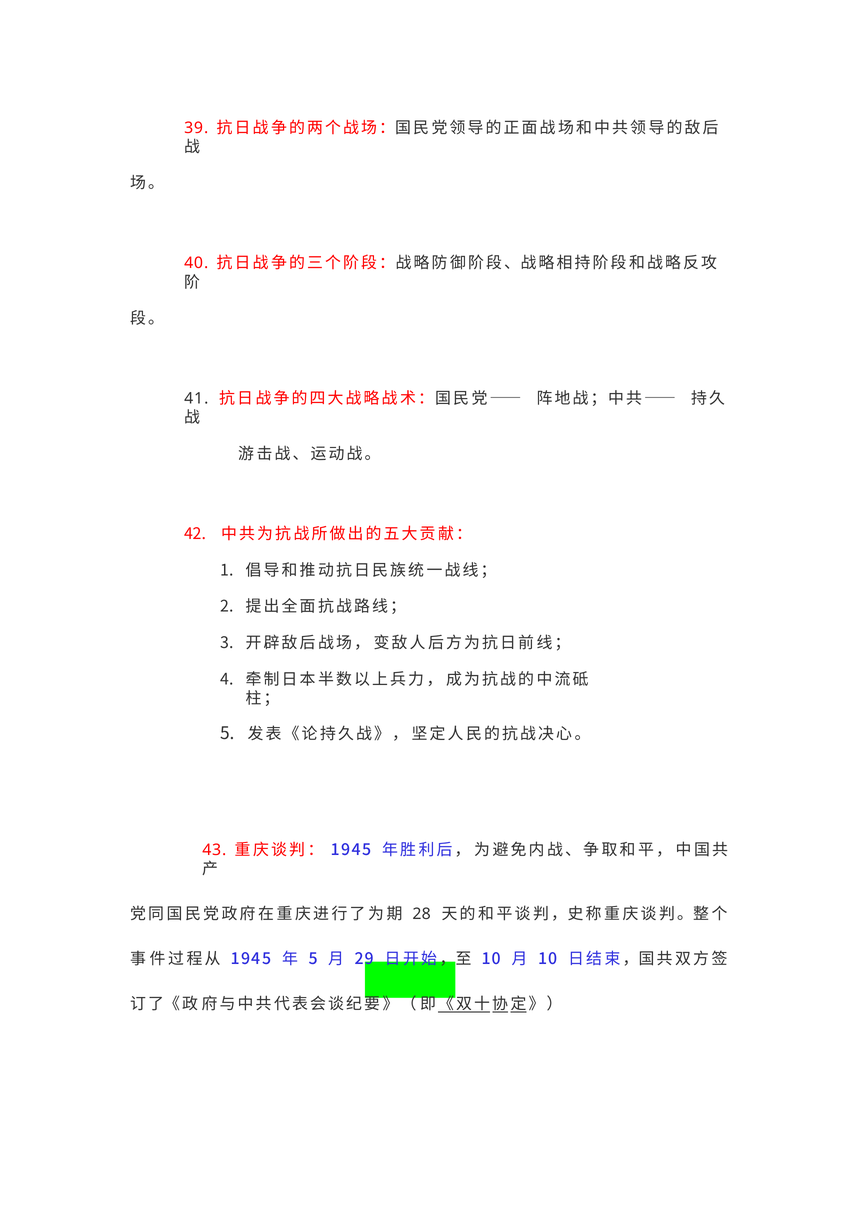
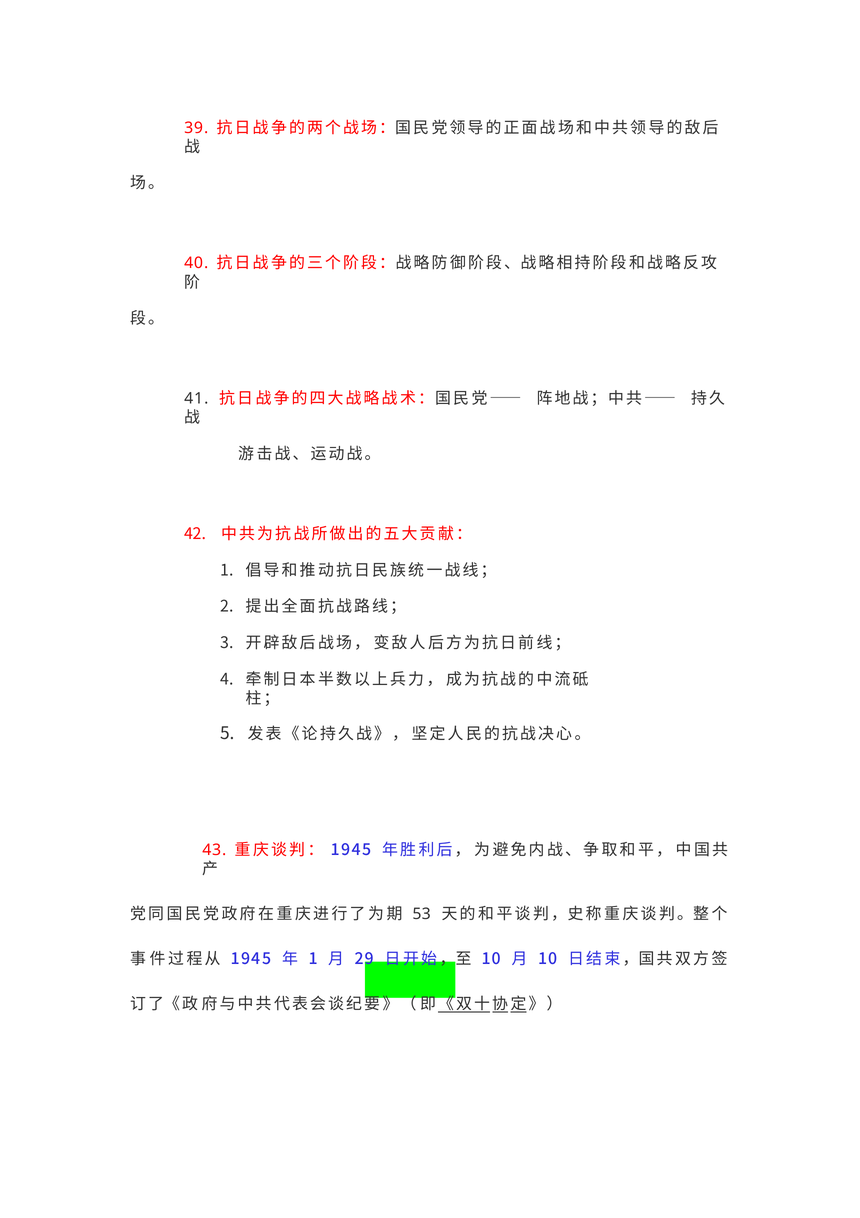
28: 28 -> 53 (422, 913)
5: 5 -> 1 (313, 958)
